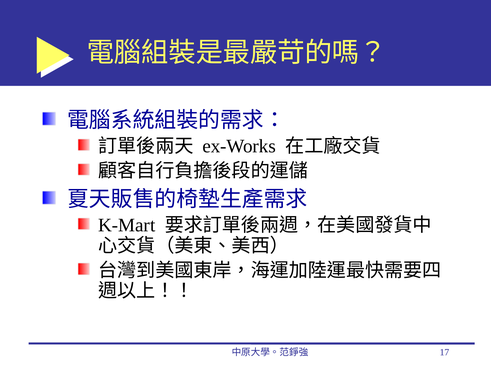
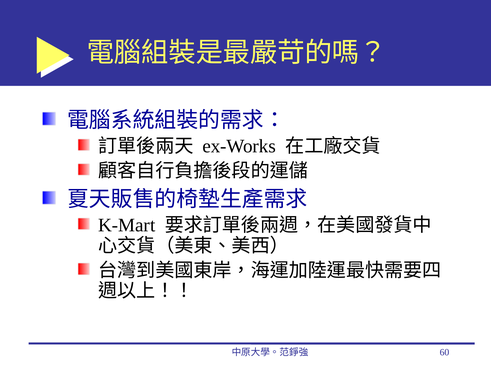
17: 17 -> 60 (444, 353)
